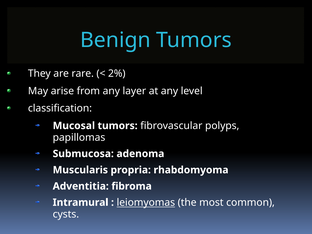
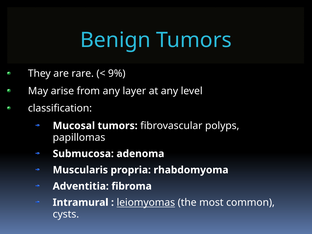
2%: 2% -> 9% (117, 74)
